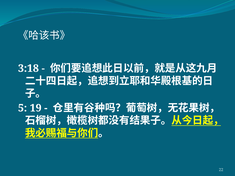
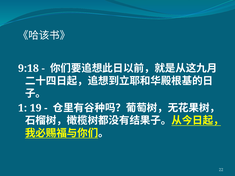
3:18: 3:18 -> 9:18 (28, 68)
5: 5 -> 1 (23, 108)
